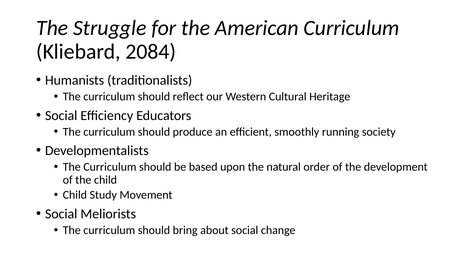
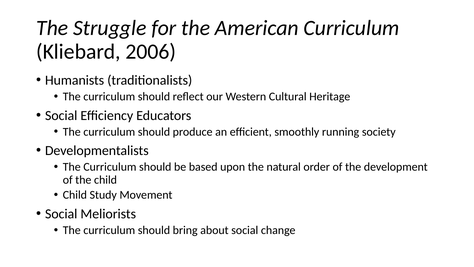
2084: 2084 -> 2006 (151, 52)
